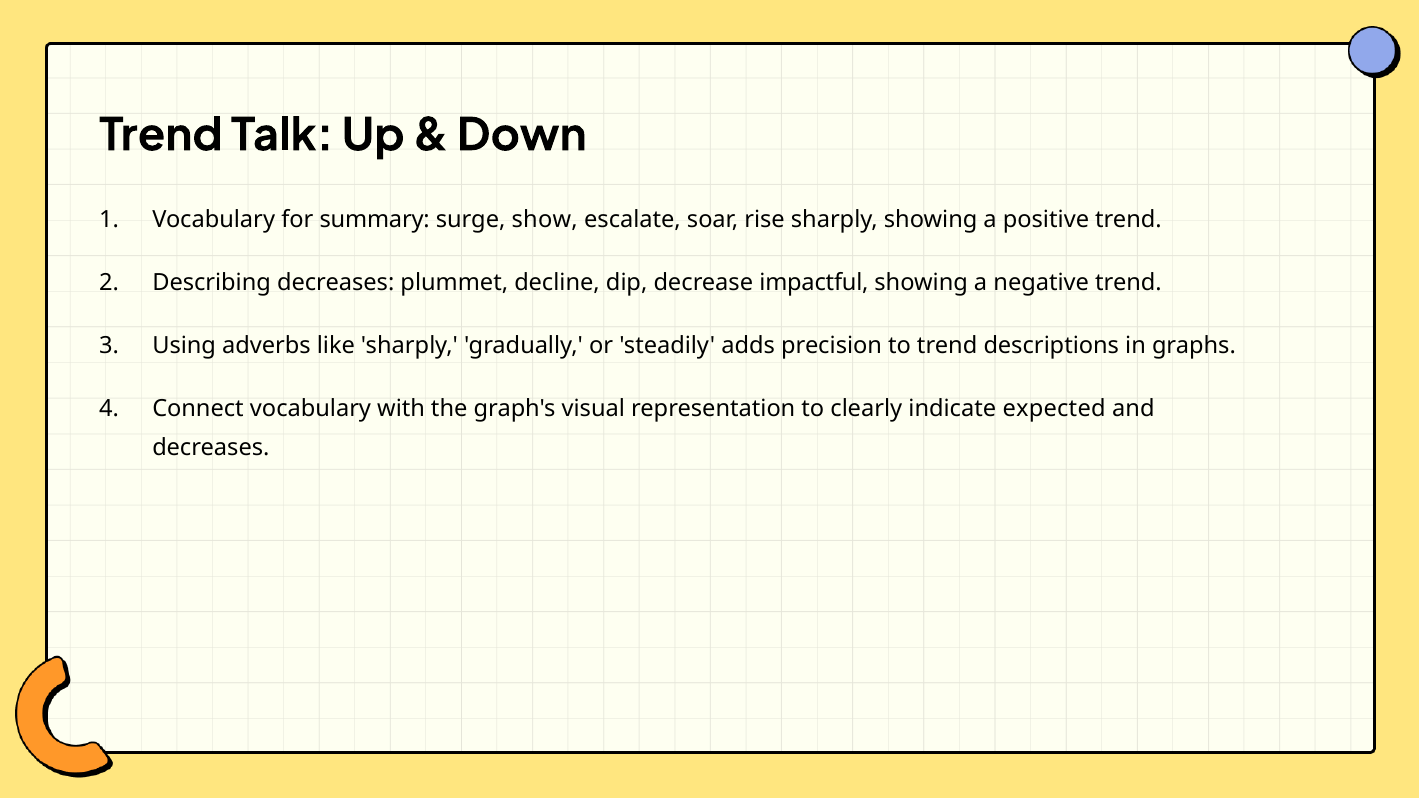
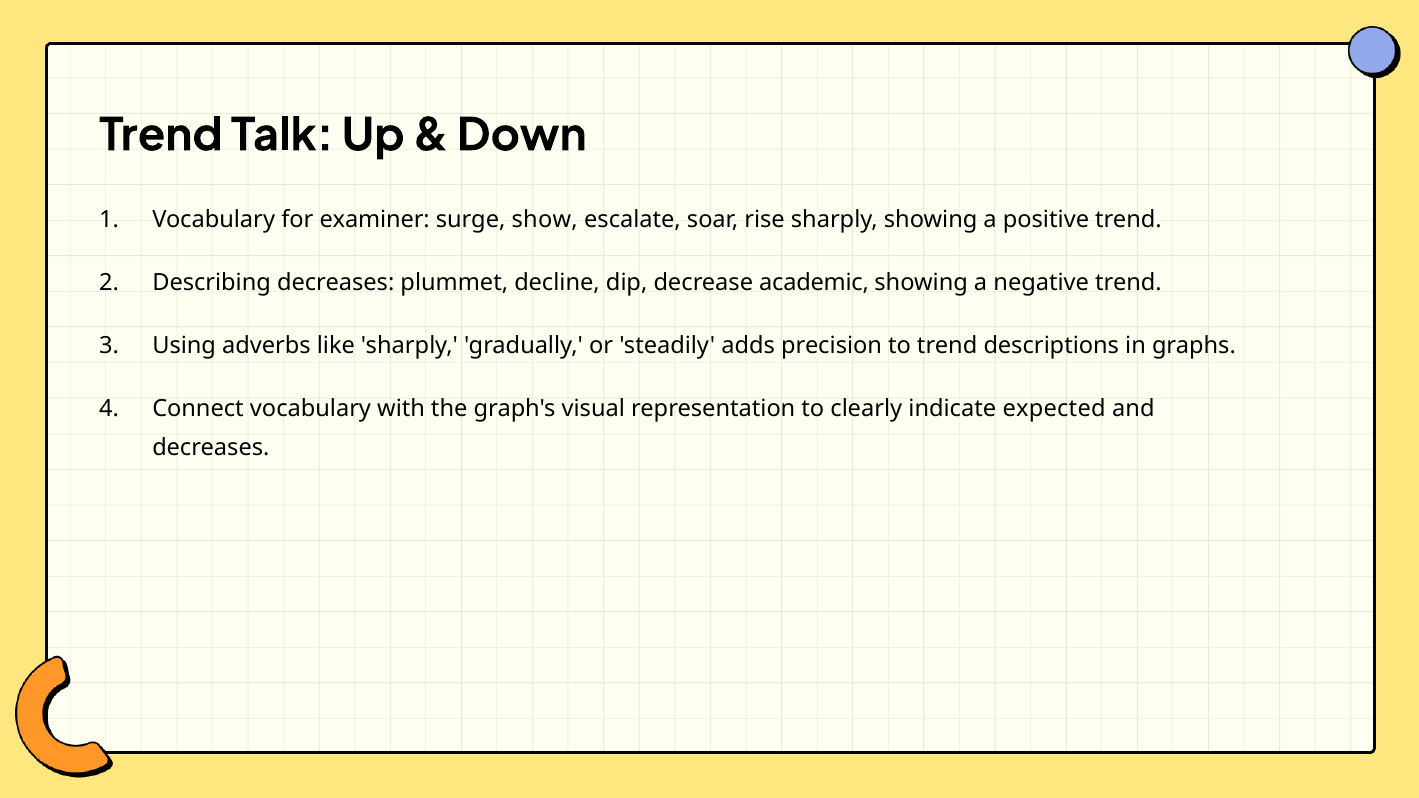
summary: summary -> examiner (375, 220)
impactful: impactful -> academic (814, 283)
